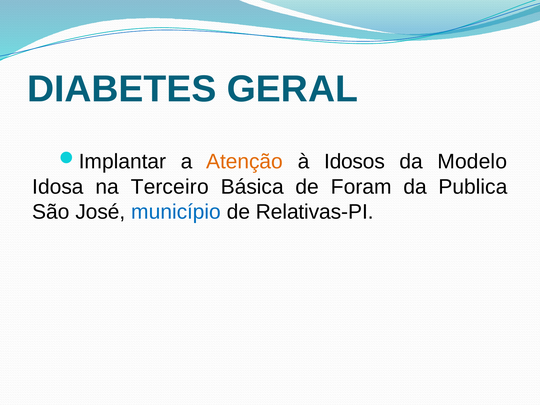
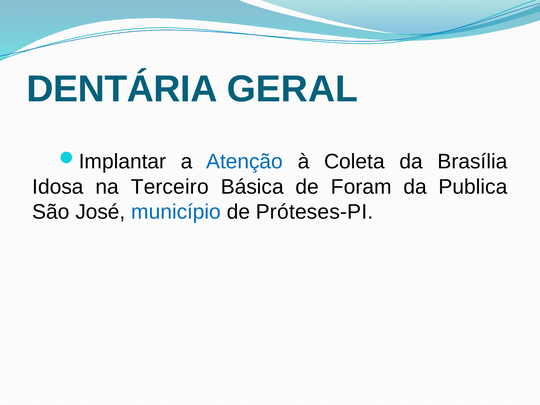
DIABETES: DIABETES -> DENTÁRIA (122, 89)
Atenção colour: orange -> blue (245, 162)
Idosos: Idosos -> Coleta (354, 162)
Modelo: Modelo -> Brasília (472, 162)
Relativas-PI: Relativas-PI -> Próteses-PI (315, 212)
